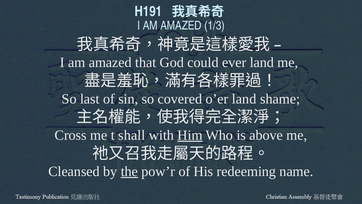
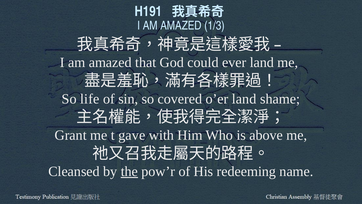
last: last -> life (90, 99)
Cross: Cross -> Grant (71, 135)
shall: shall -> gave (132, 135)
Him underline: present -> none (190, 135)
